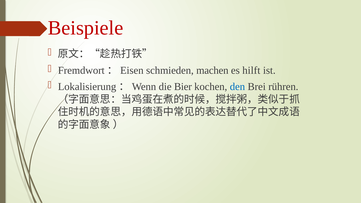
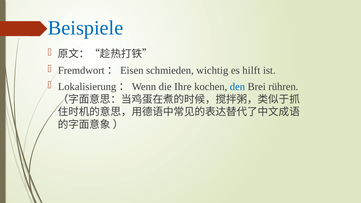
Beispiele colour: red -> blue (86, 28)
machen: machen -> wichtig (212, 70)
Bier: Bier -> Ihre (183, 87)
